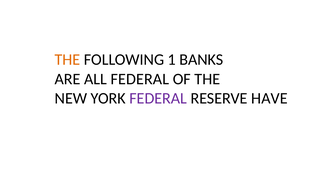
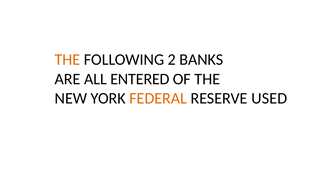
1: 1 -> 2 (172, 60)
ALL FEDERAL: FEDERAL -> ENTERED (140, 79)
FEDERAL colour: purple -> orange (158, 98)
HAVE: HAVE -> USED (269, 98)
